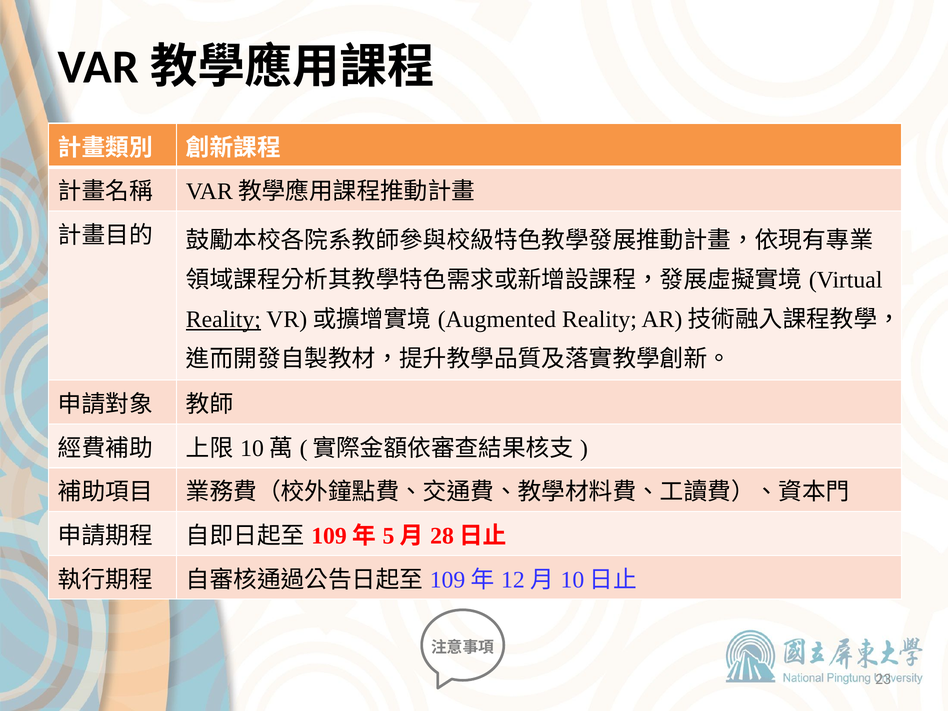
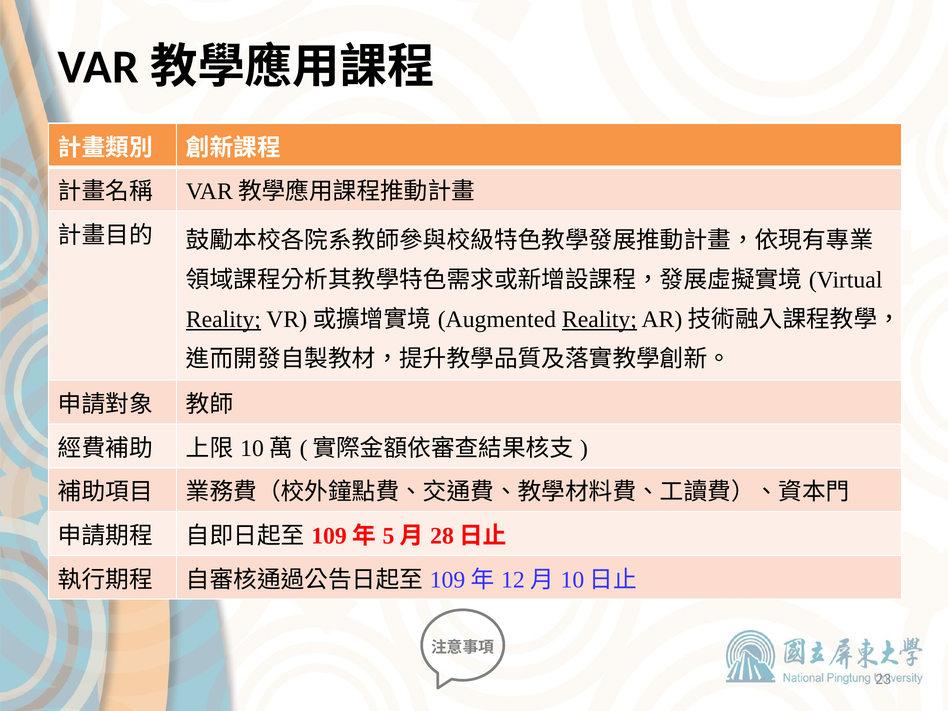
Reality underline: none -> present (599, 319)
